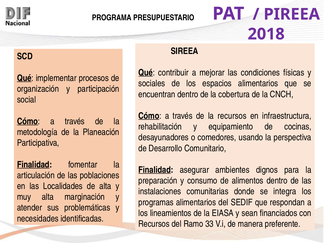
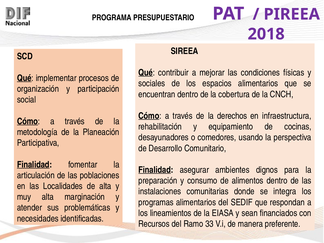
la recursos: recursos -> derechos (232, 116)
